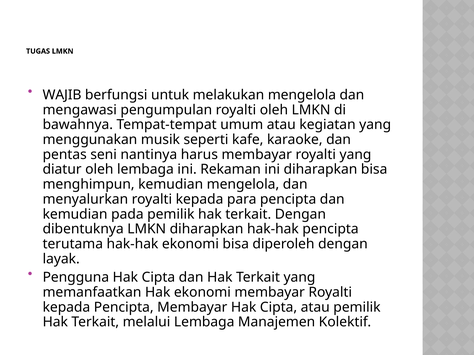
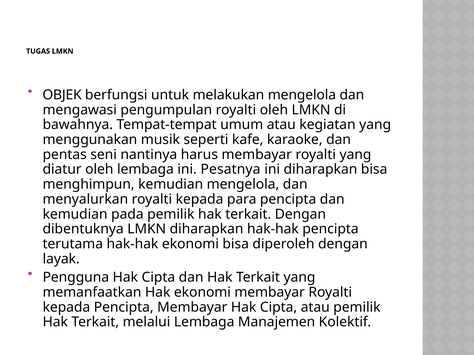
WAJIB: WAJIB -> OBJEK (62, 95)
Rekaman: Rekaman -> Pesatnya (230, 170)
